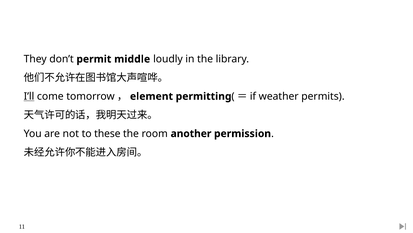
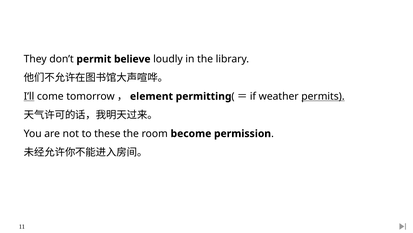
middle: middle -> believe (132, 59)
permits underline: none -> present (323, 96)
another: another -> become (191, 133)
